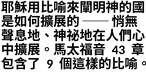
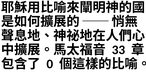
43: 43 -> 33 (118, 50)
9: 9 -> 0 (50, 64)
